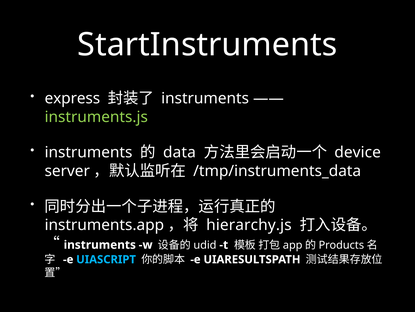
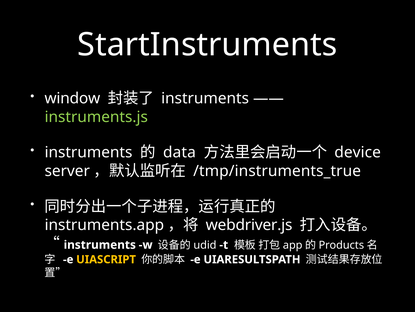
express: express -> window (72, 98)
/tmp/instruments_data: /tmp/instruments_data -> /tmp/instruments_true (277, 171)
hierarchy.js: hierarchy.js -> webdriver.js (249, 225)
UIASCRIPT colour: light blue -> yellow (106, 259)
